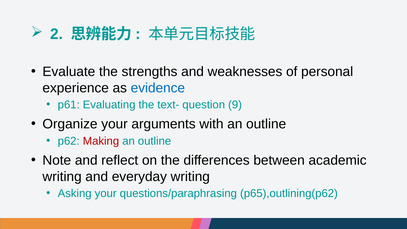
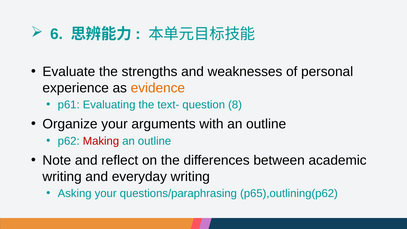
2: 2 -> 6 (56, 34)
evidence colour: blue -> orange (158, 88)
9: 9 -> 8 (235, 105)
